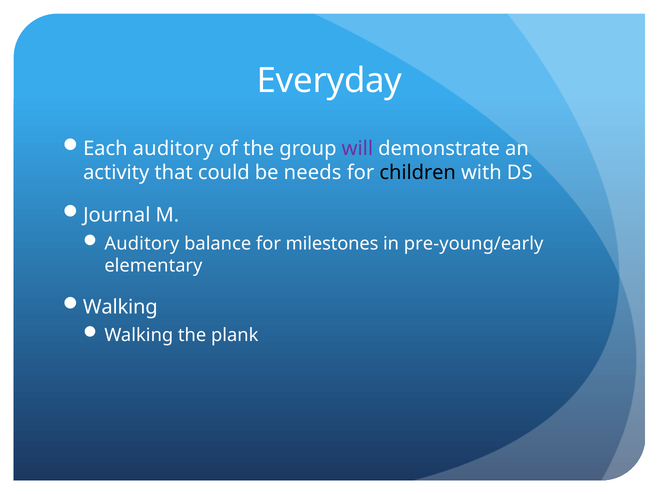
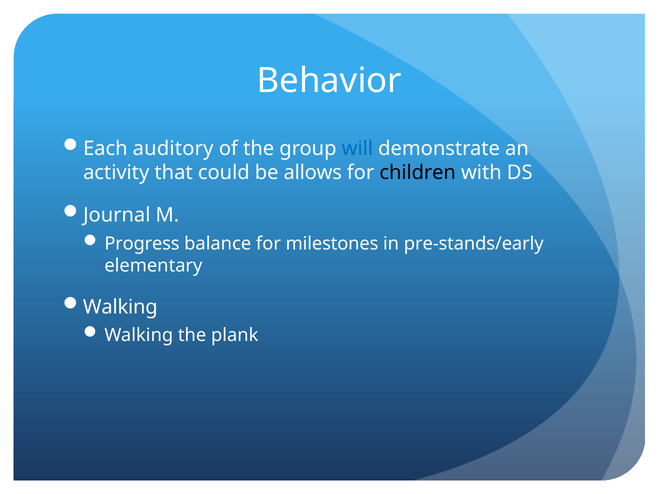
Everyday: Everyday -> Behavior (329, 81)
will colour: purple -> blue (357, 149)
needs: needs -> allows (313, 173)
Auditory: Auditory -> Progress (142, 244)
pre-young/early: pre-young/early -> pre-stands/early (474, 244)
